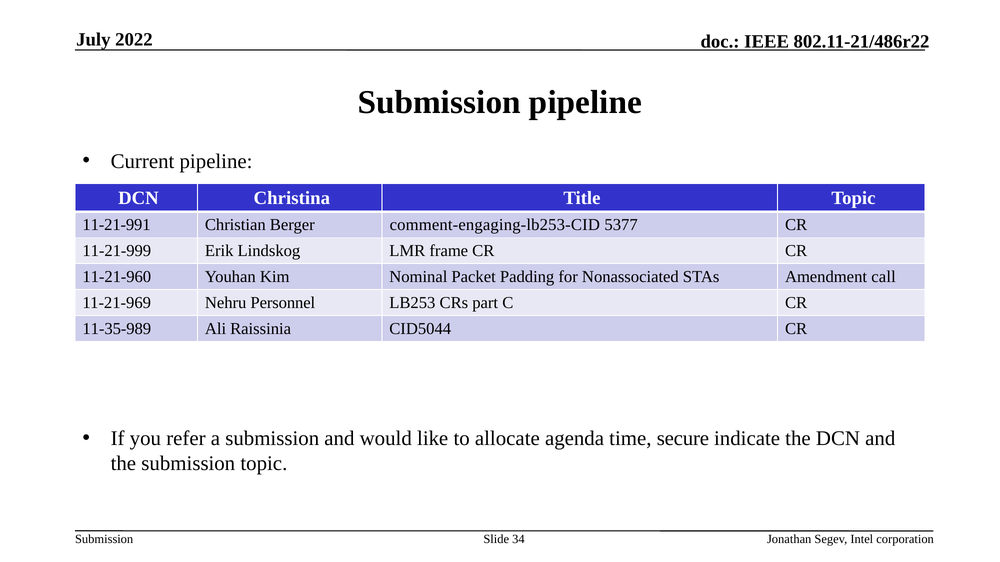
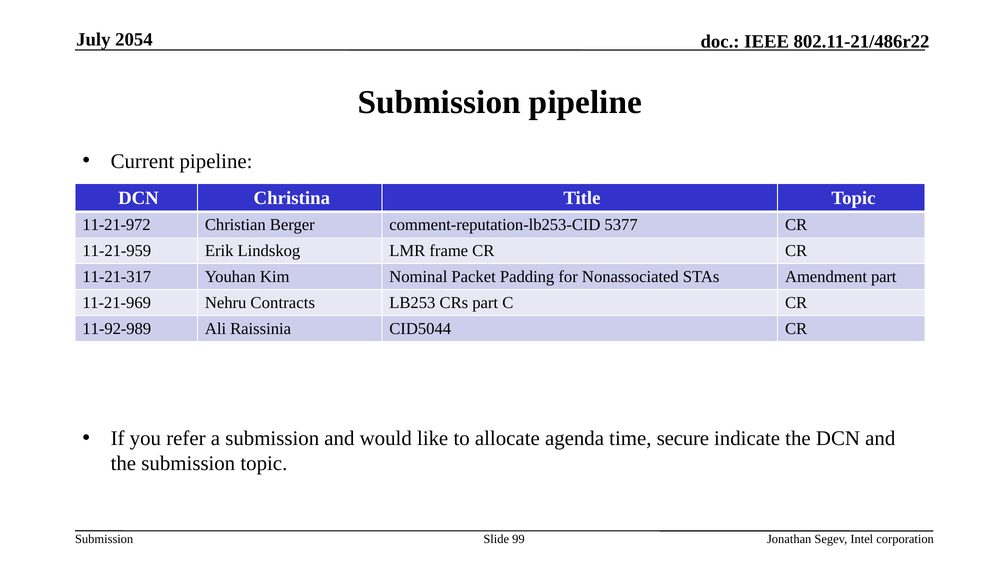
2022: 2022 -> 2054 (134, 40)
11-21-991: 11-21-991 -> 11-21-972 (117, 225)
comment-engaging-lb253-CID: comment-engaging-lb253-CID -> comment-reputation-lb253-CID (495, 225)
11-21-999: 11-21-999 -> 11-21-959 (117, 251)
11-21-960: 11-21-960 -> 11-21-317 (117, 277)
Amendment call: call -> part (884, 277)
Personnel: Personnel -> Contracts (283, 303)
11-35-989: 11-35-989 -> 11-92-989 (117, 329)
34: 34 -> 99 (518, 539)
